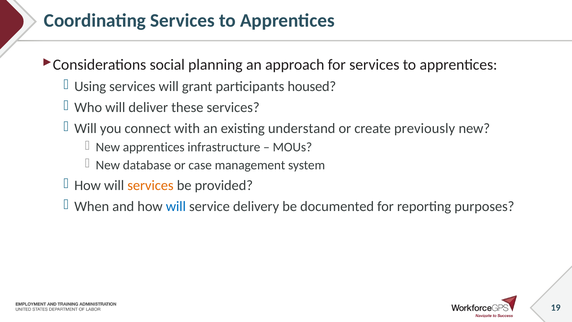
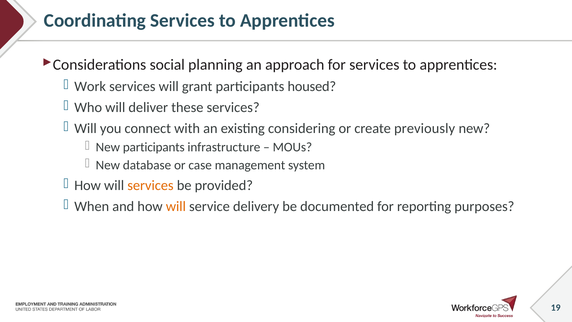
Using: Using -> Work (90, 86)
understand: understand -> considering (302, 128)
New apprentices: apprentices -> participants (154, 147)
will colour: blue -> orange (176, 206)
